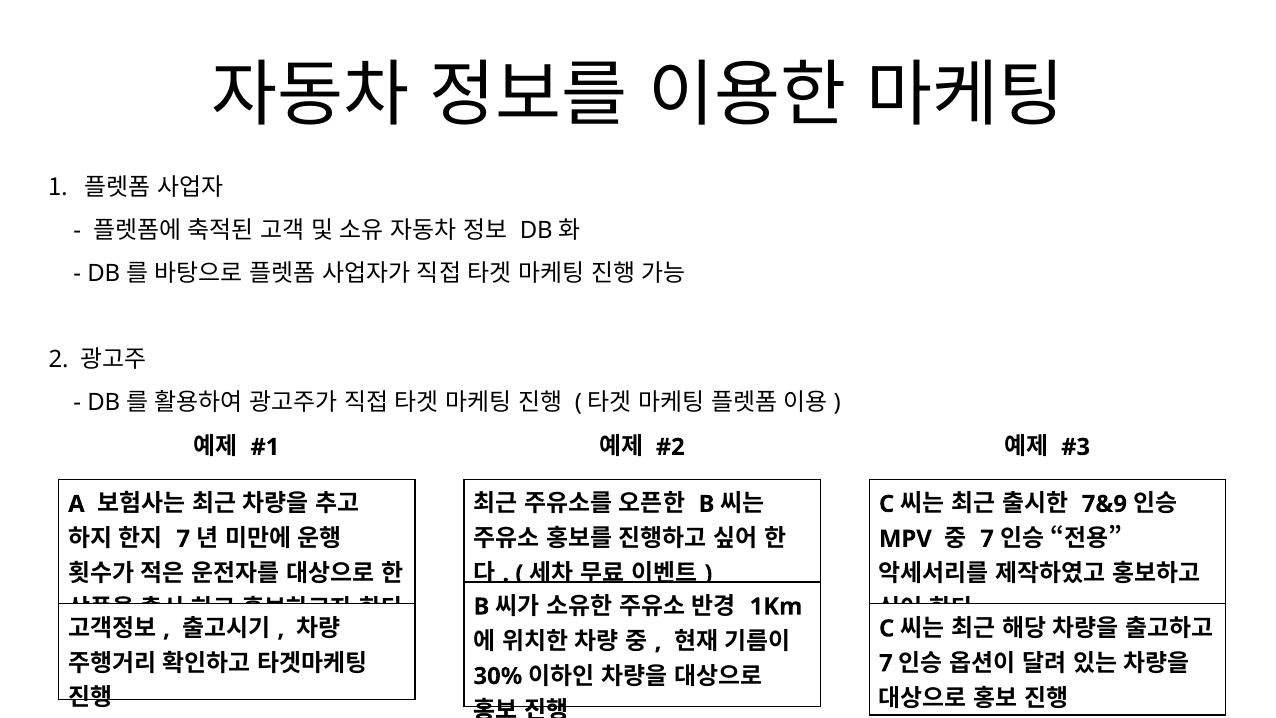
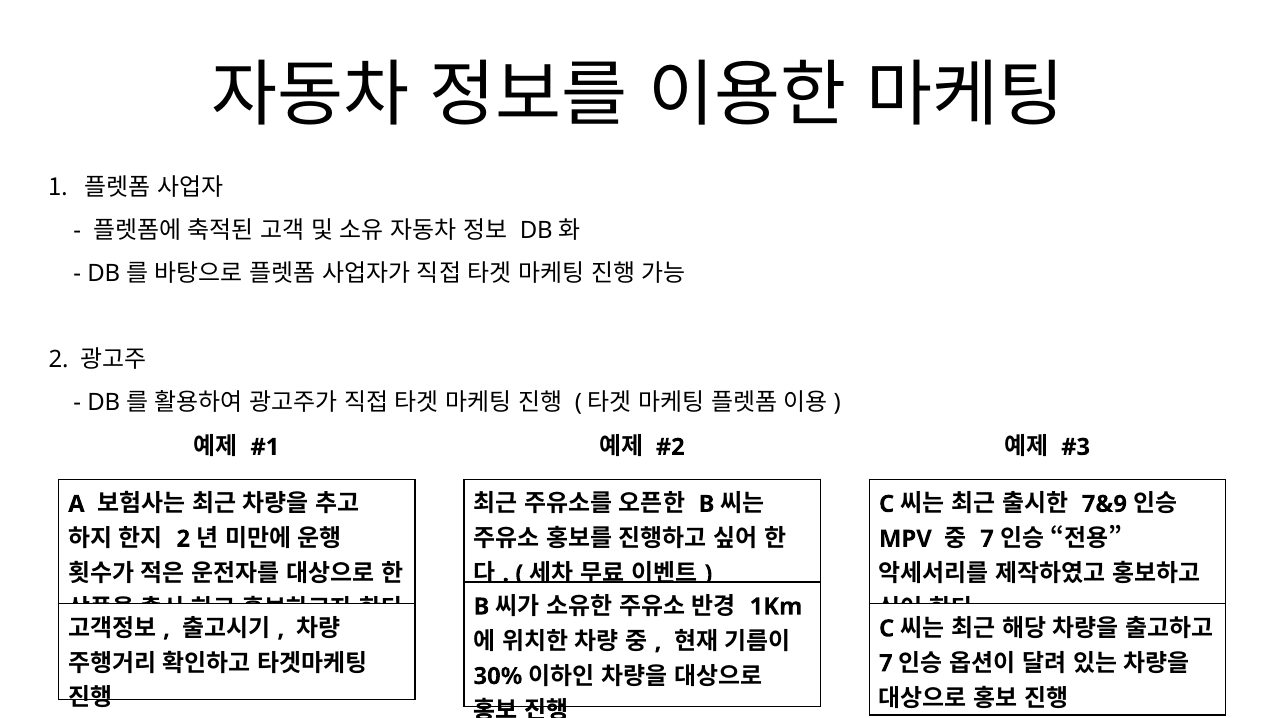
7: 7 -> 2 (183, 539)
